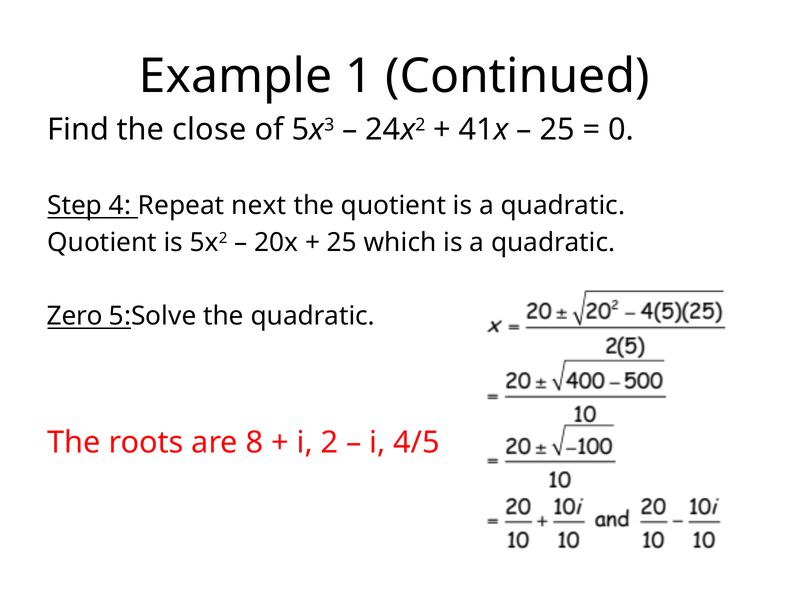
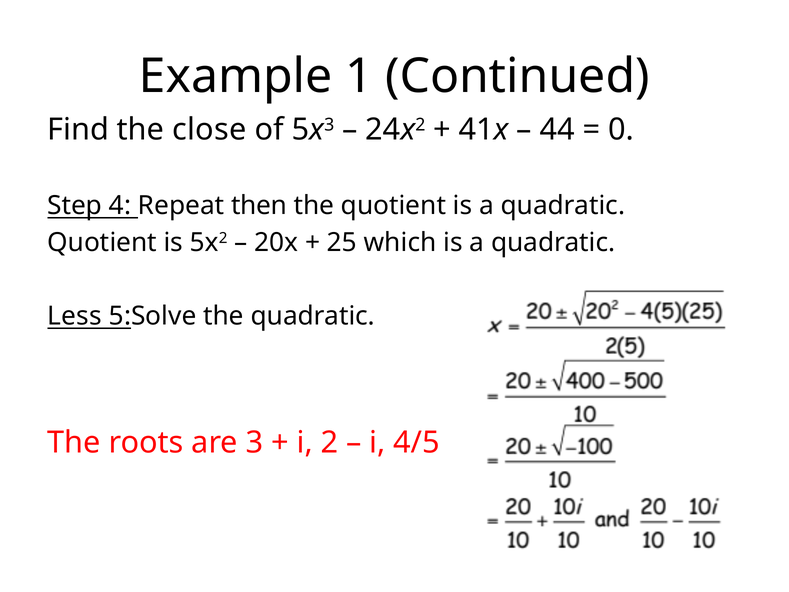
25: 25 -> 44 (557, 130)
next: next -> then (259, 206)
Zero: Zero -> Less (75, 316)
8: 8 -> 3 (254, 443)
